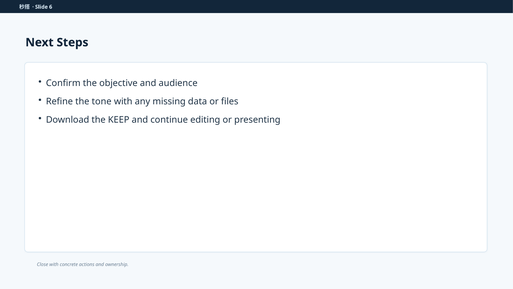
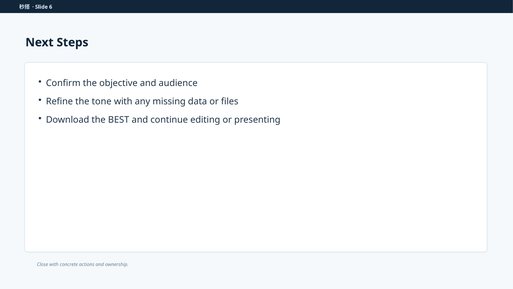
KEEP: KEEP -> BEST (119, 120)
